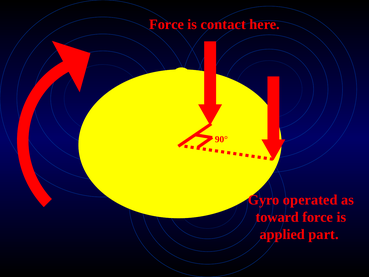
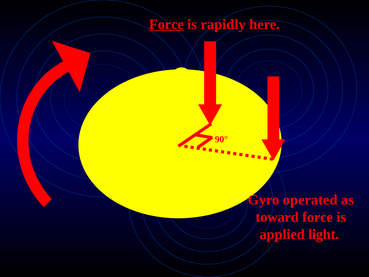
Force underline: none -> present (167, 24)
contact: contact -> rapidly (223, 24)
part: part -> light (324, 234)
